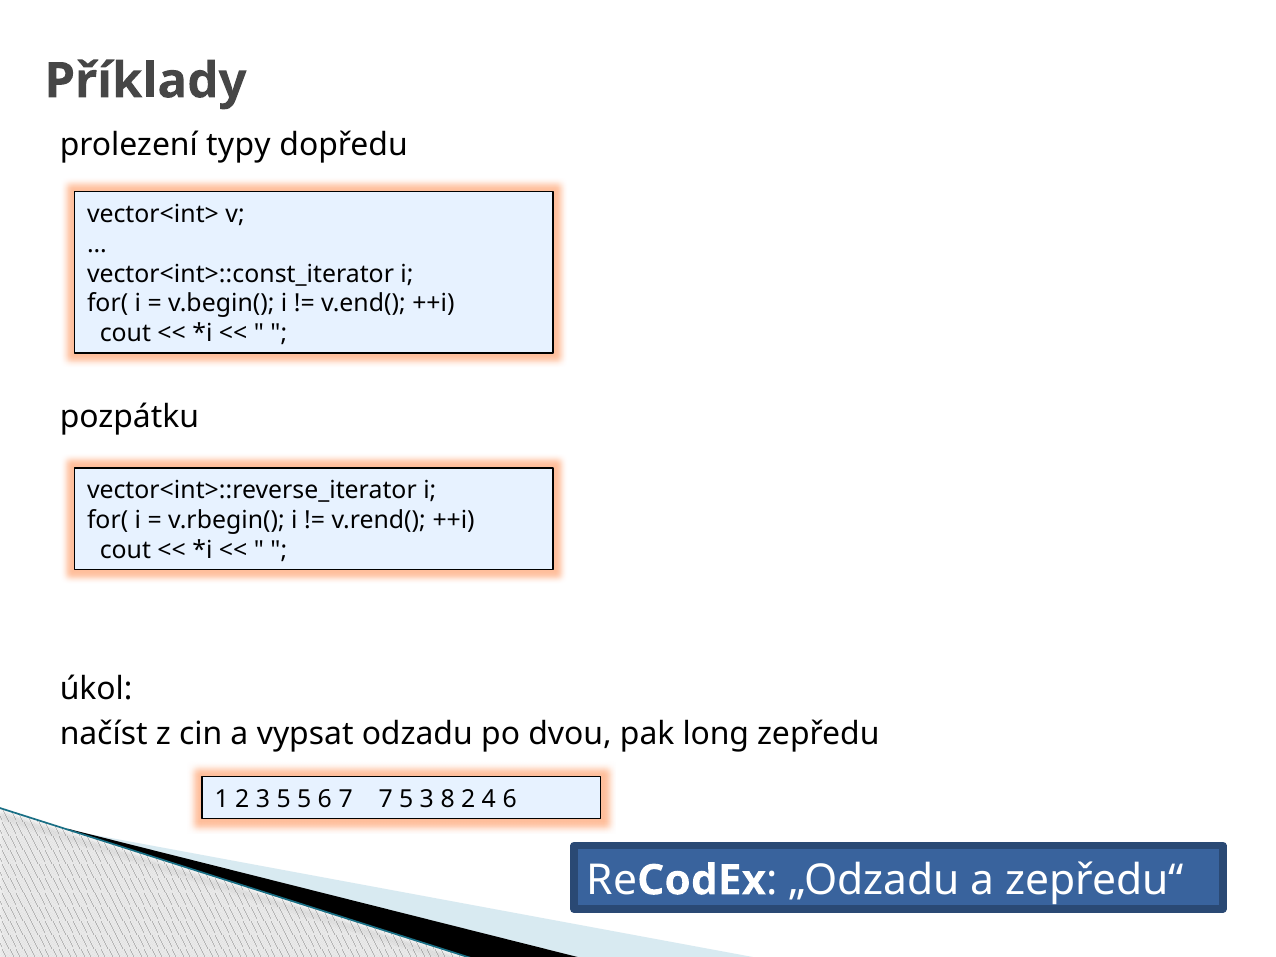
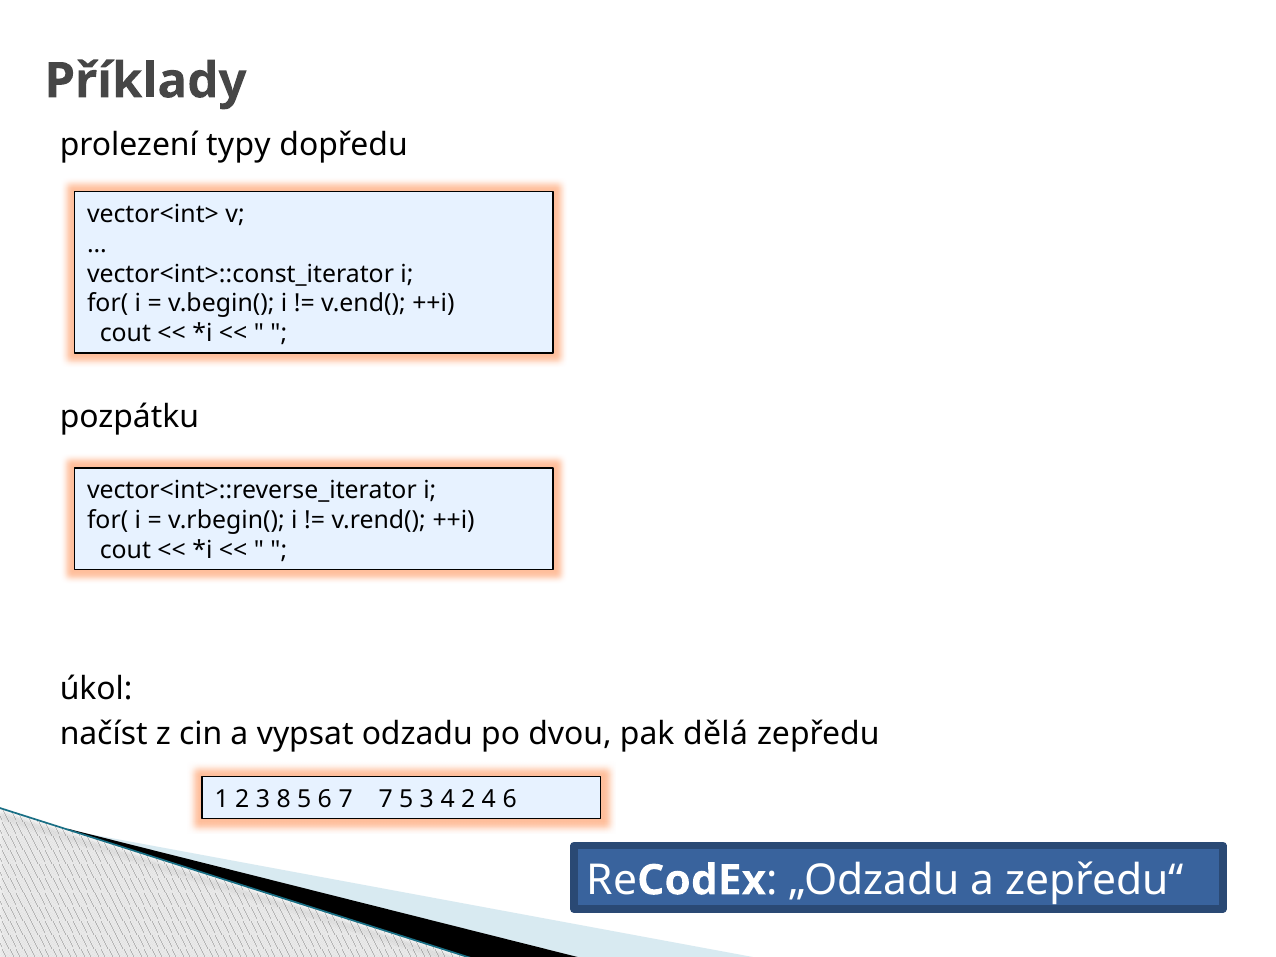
long: long -> dělá (716, 734)
3 5: 5 -> 8 (284, 799)
3 8: 8 -> 4 (448, 799)
